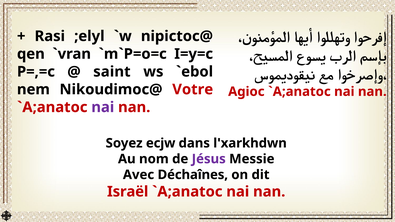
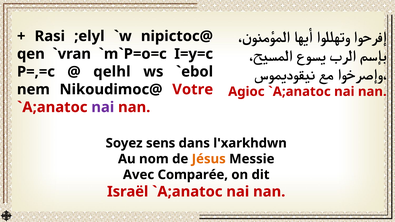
saint: saint -> qelhl (112, 72)
ecjw: ecjw -> sens (161, 143)
Jésus colour: purple -> orange (209, 159)
Déchaînes: Déchaînes -> Comparée (193, 175)
